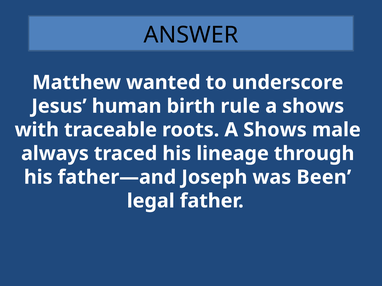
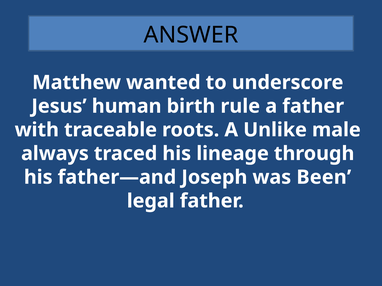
shows: shows -> father (313, 106)
roots A Shows: Shows -> Unlike (275, 130)
